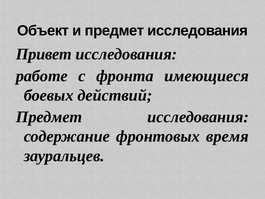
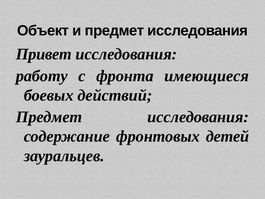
работе: работе -> работу (42, 76)
время: время -> детей (227, 136)
